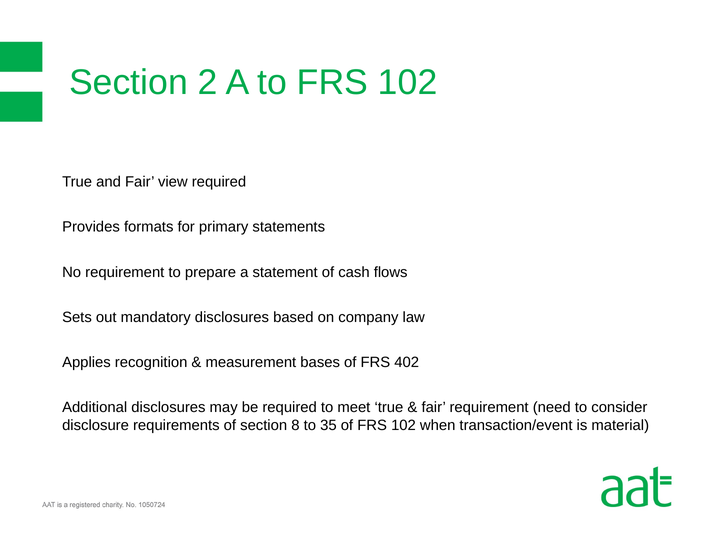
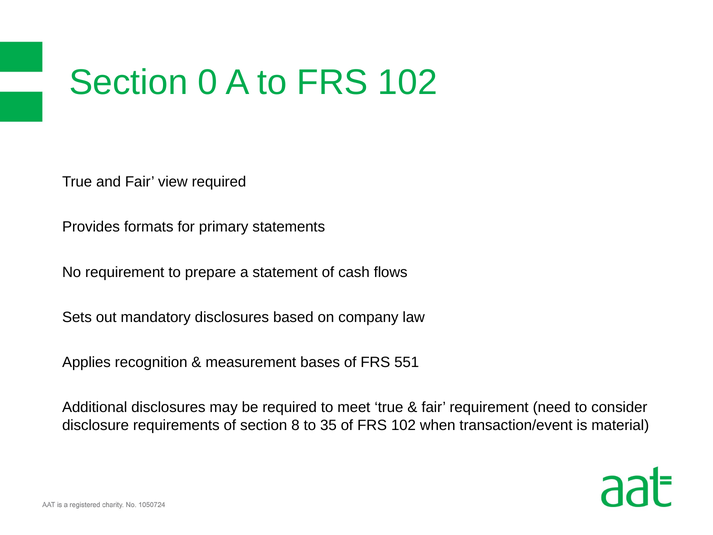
2: 2 -> 0 (208, 83)
402: 402 -> 551 (407, 362)
